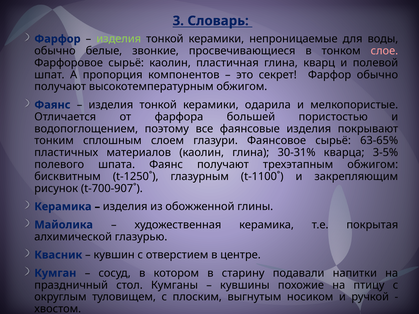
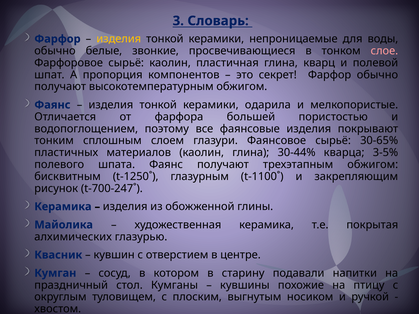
изделия colour: light green -> yellow (119, 39)
63-65%: 63-65% -> 30-65% (379, 141)
30-31%: 30-31% -> 30-44% (297, 153)
t-700-907˚: t-700-907˚ -> t-700-247˚ (112, 189)
алхимической: алхимической -> алхимических (73, 237)
